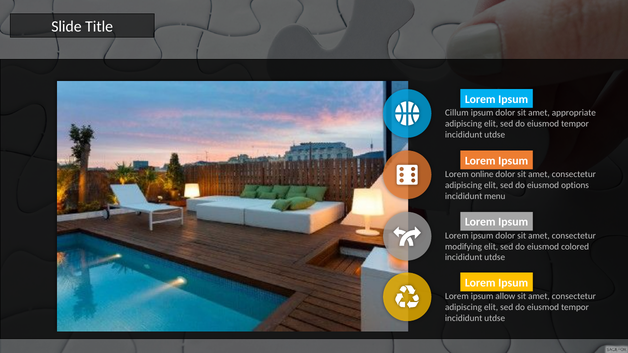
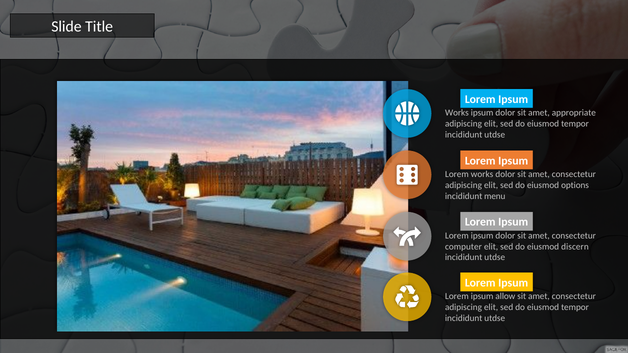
Cillum: Cillum -> Works (457, 113)
Lorem online: online -> works (482, 174)
modifying: modifying -> computer (463, 247)
colored: colored -> discern (575, 247)
